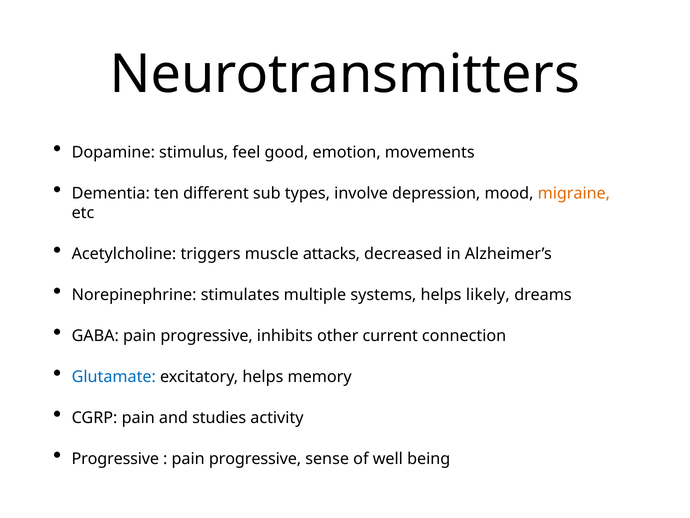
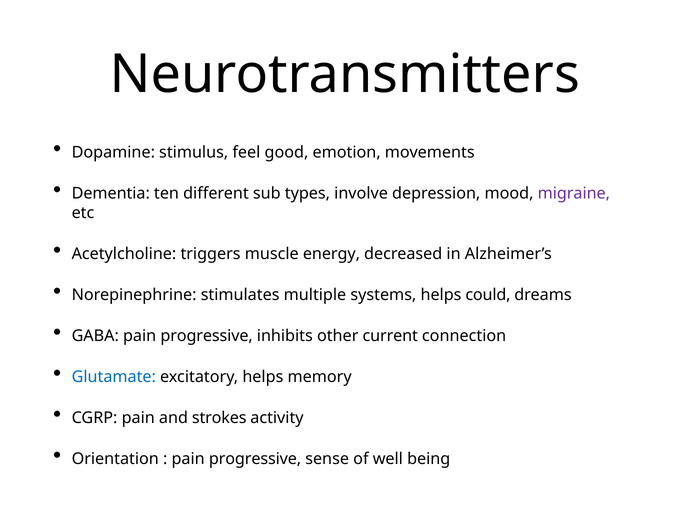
migraine colour: orange -> purple (574, 193)
attacks: attacks -> energy (331, 254)
likely: likely -> could (488, 295)
studies: studies -> strokes (219, 417)
Progressive: Progressive -> Orientation (115, 458)
